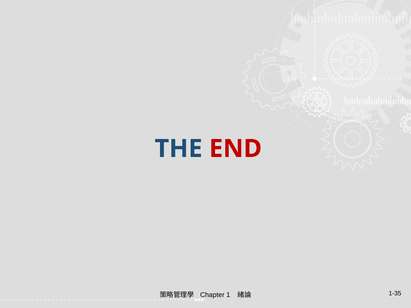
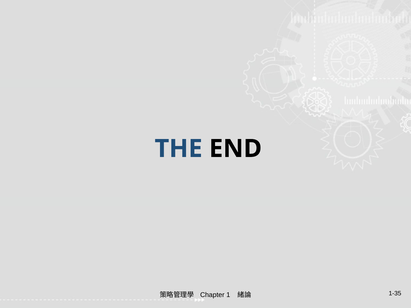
END colour: red -> black (235, 149)
